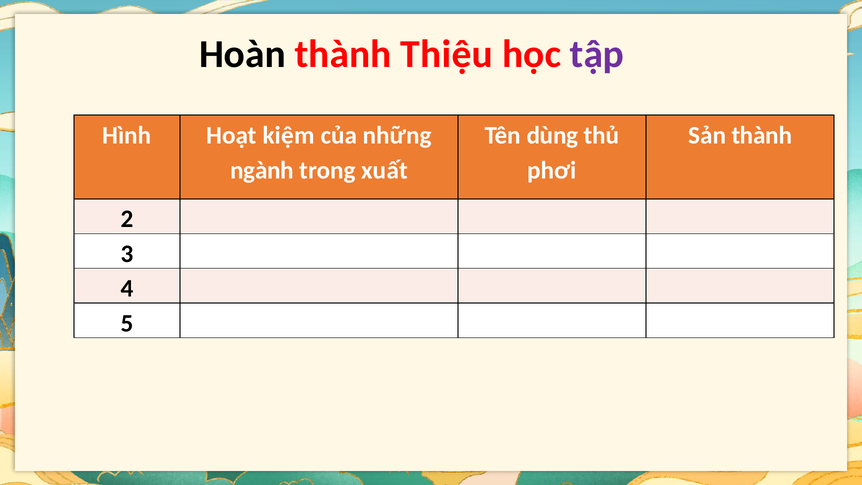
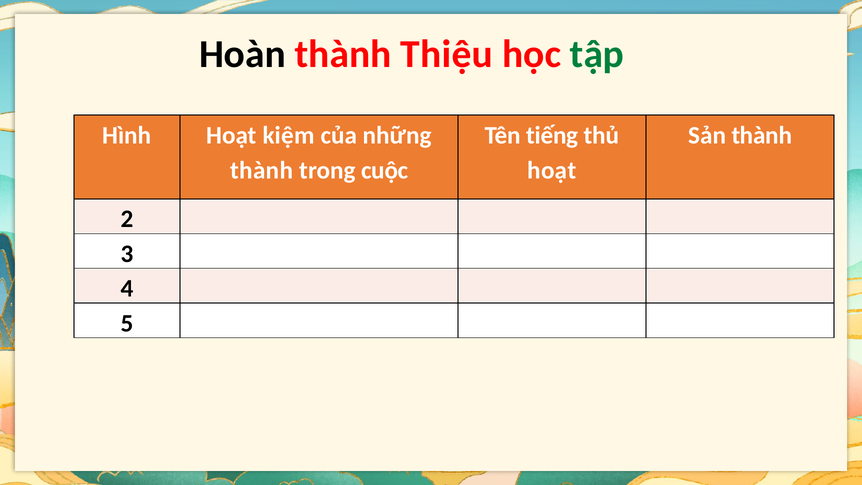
tập colour: purple -> green (597, 54)
dùng: dùng -> tiếng (552, 135)
ngành: ngành -> thành (262, 171)
xuất: xuất -> cuộc (385, 171)
phơi: phơi -> hoạt (552, 171)
